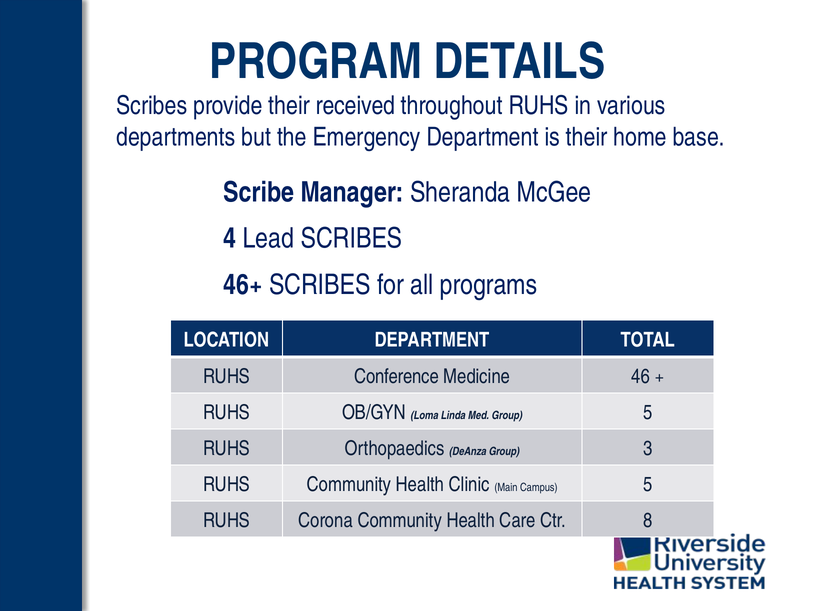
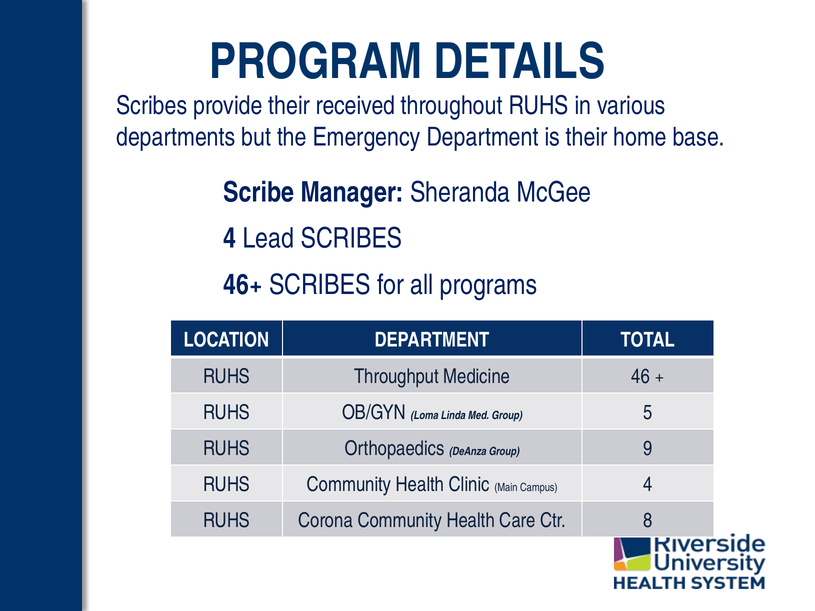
Conference: Conference -> Throughput (397, 377)
3: 3 -> 9 (648, 449)
Campus 5: 5 -> 4 (648, 485)
